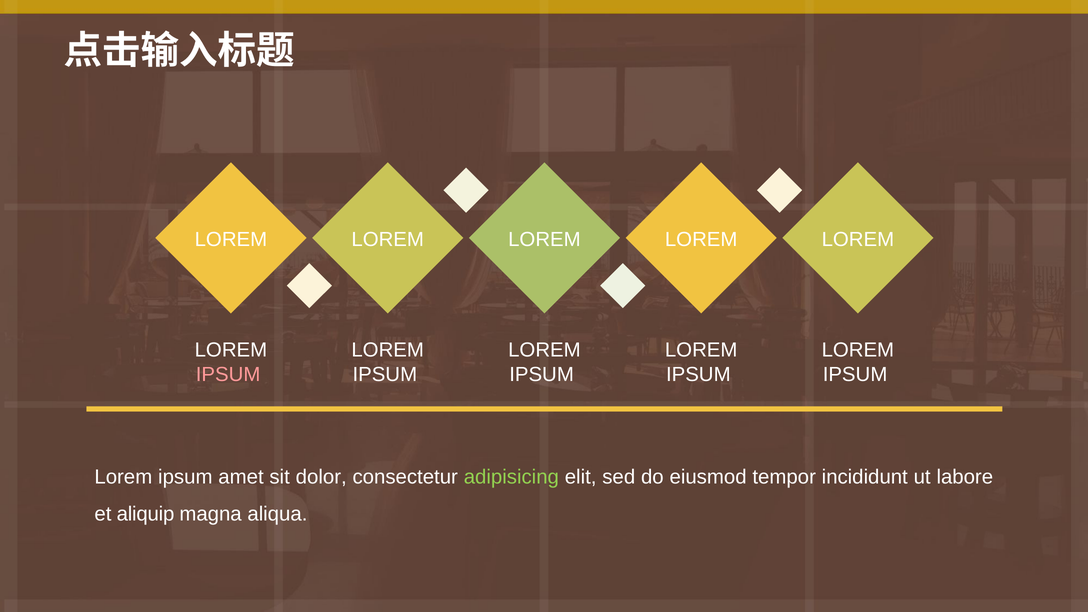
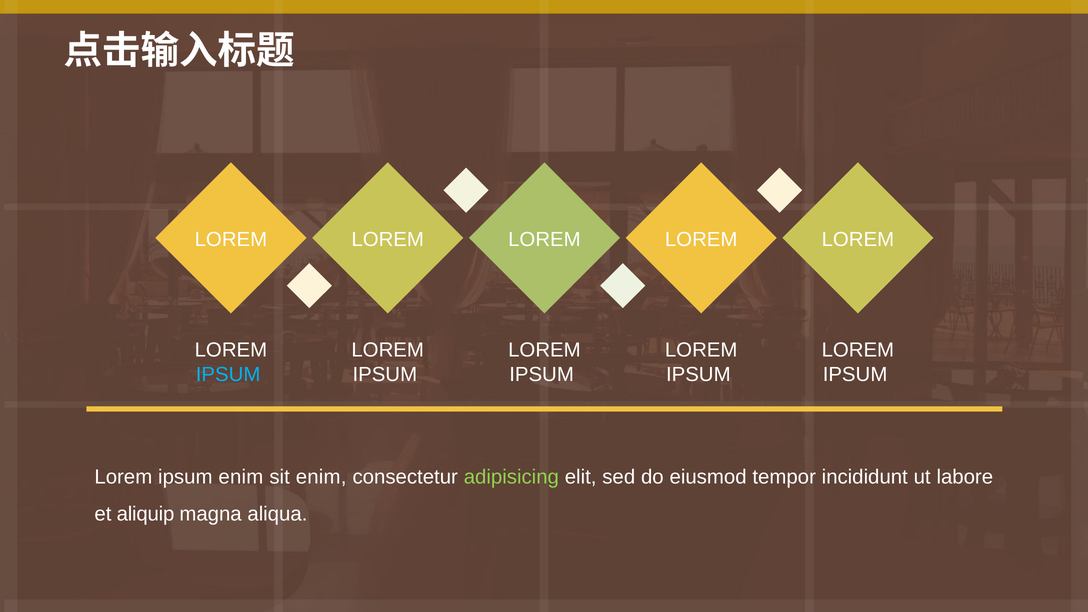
IPSUM colour: pink -> light blue (228, 374)
ipsum amet: amet -> enim (241, 477)
sit dolor: dolor -> enim (321, 477)
